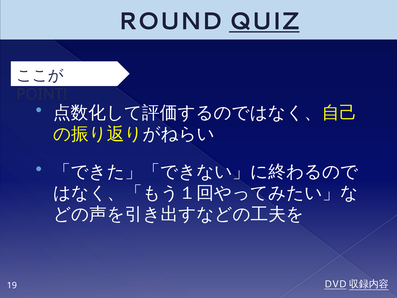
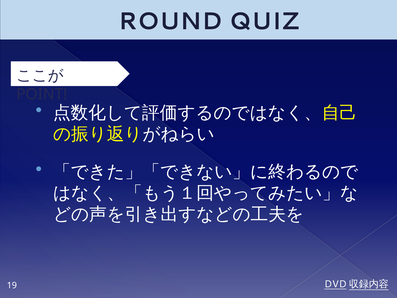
QUIZ underline: present -> none (264, 21)
